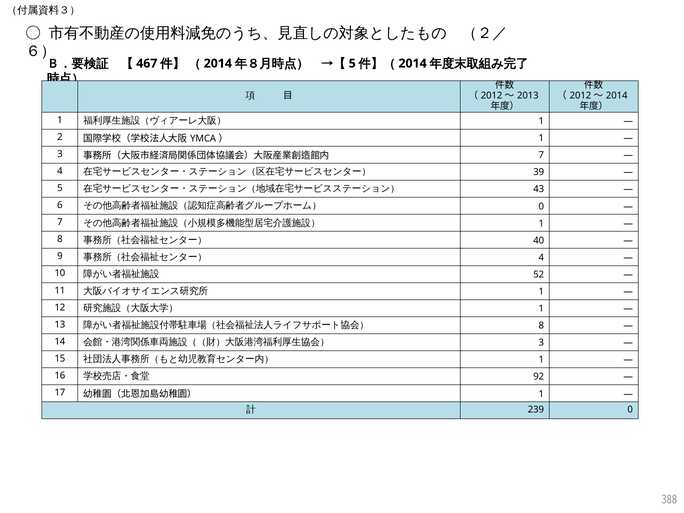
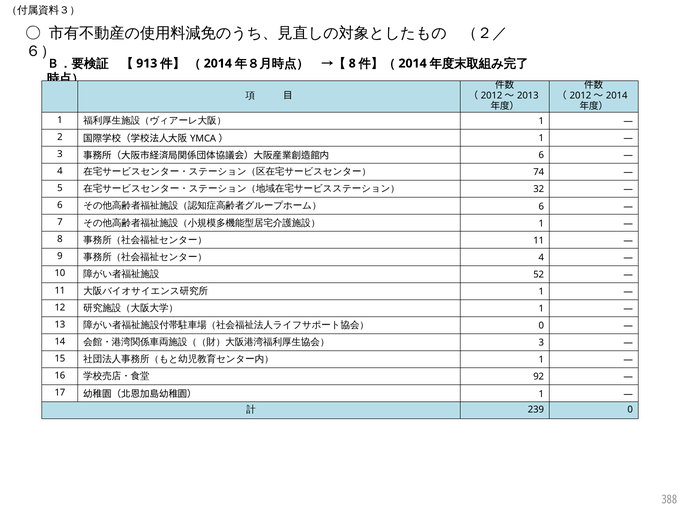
467: 467 -> 913 (147, 63)
5: 5 -> 8 (352, 63)
7: 7 -> 6 (541, 155)
39: 39 -> 74 (539, 172)
43: 43 -> 32 (539, 189)
0: 0 -> 6 (541, 206)
40: 40 -> 11 (539, 240)
8: 8 -> 0 (541, 326)
